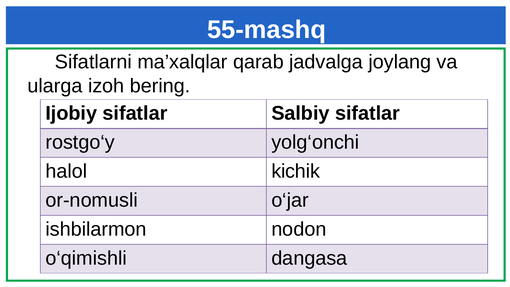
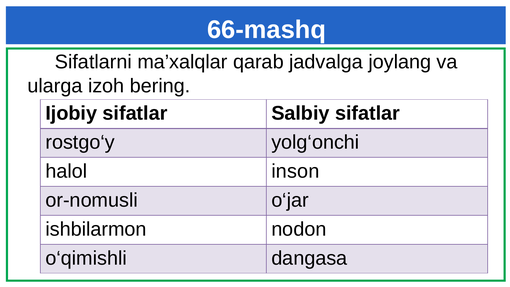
55-mashq: 55-mashq -> 66-mashq (267, 30)
kichik: kichik -> inson (295, 171)
